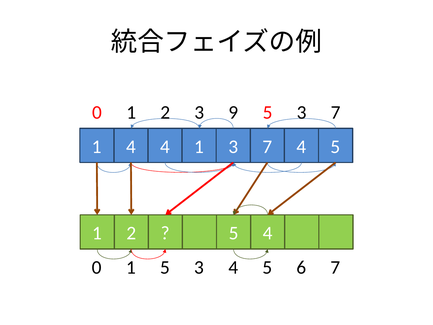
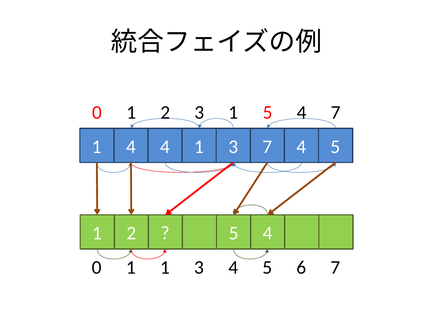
3 9: 9 -> 1 (234, 112)
3: 3 -> 4 (302, 112)
1 5: 5 -> 1 (165, 267)
